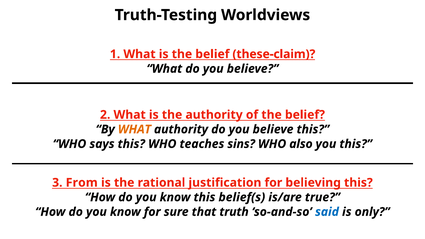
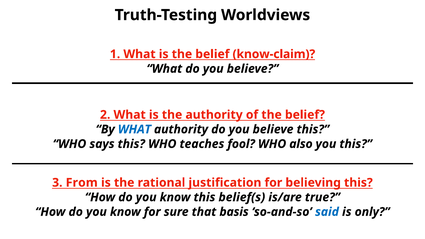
these-claim: these-claim -> know-claim (274, 54)
WHAT colour: orange -> blue (134, 129)
sins: sins -> fool (241, 144)
truth: truth -> basis (234, 212)
